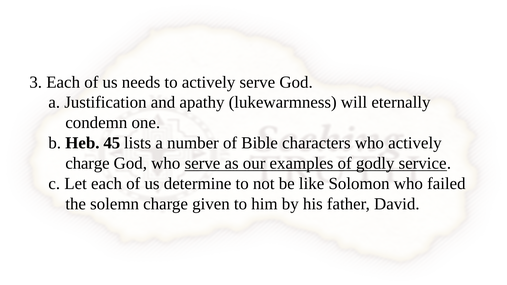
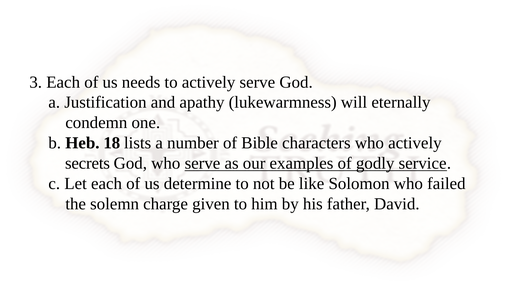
45: 45 -> 18 (112, 143)
charge: charge -> secrets (87, 163)
